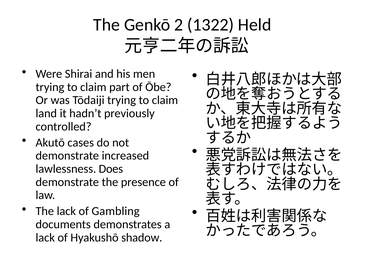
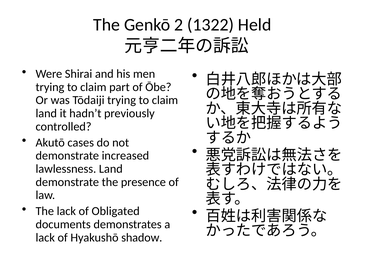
lawlessness Does: Does -> Land (111, 169)
Gambling: Gambling -> Obligated (116, 211)
